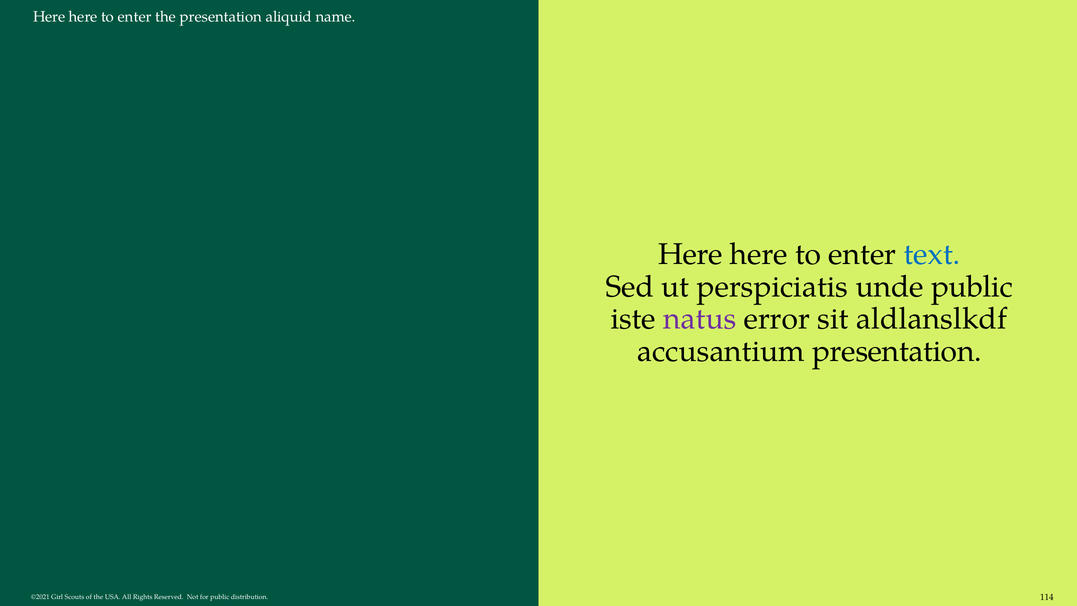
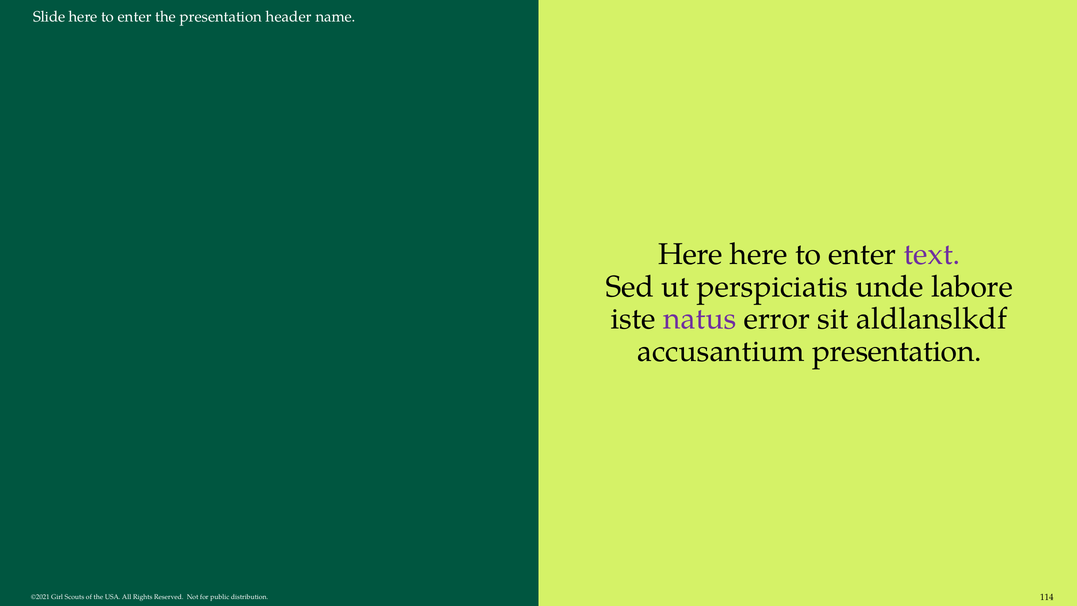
Here: Here -> Slide (49, 17)
aliquid: aliquid -> header (289, 17)
text colour: blue -> purple (932, 254)
unde public: public -> labore (972, 287)
